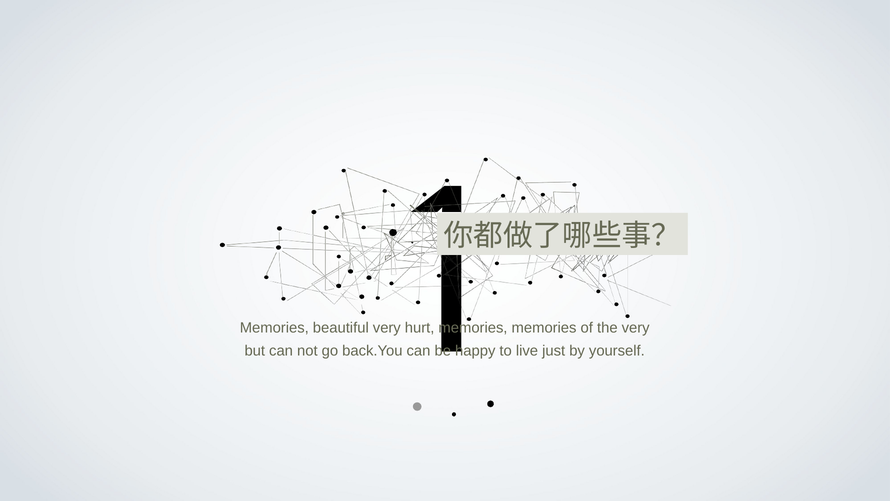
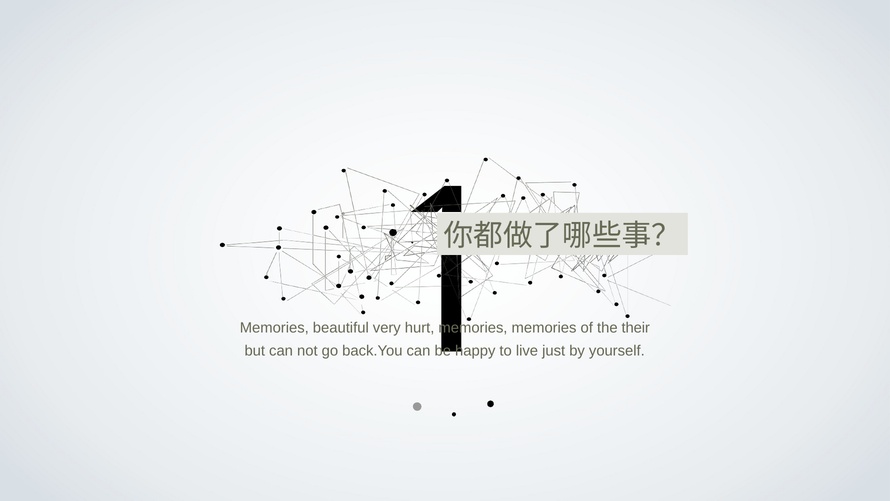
the very: very -> their (636, 327)
